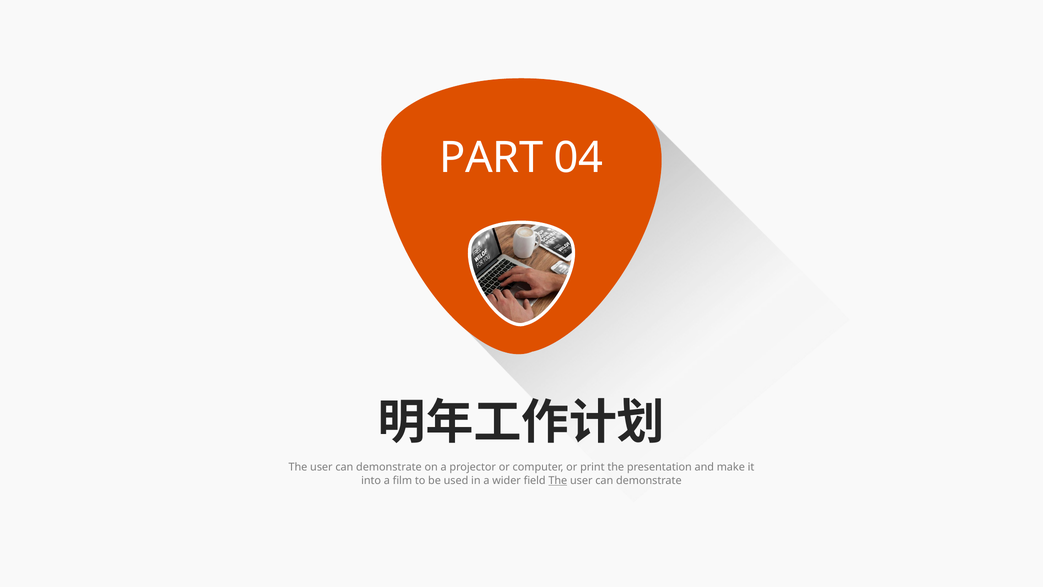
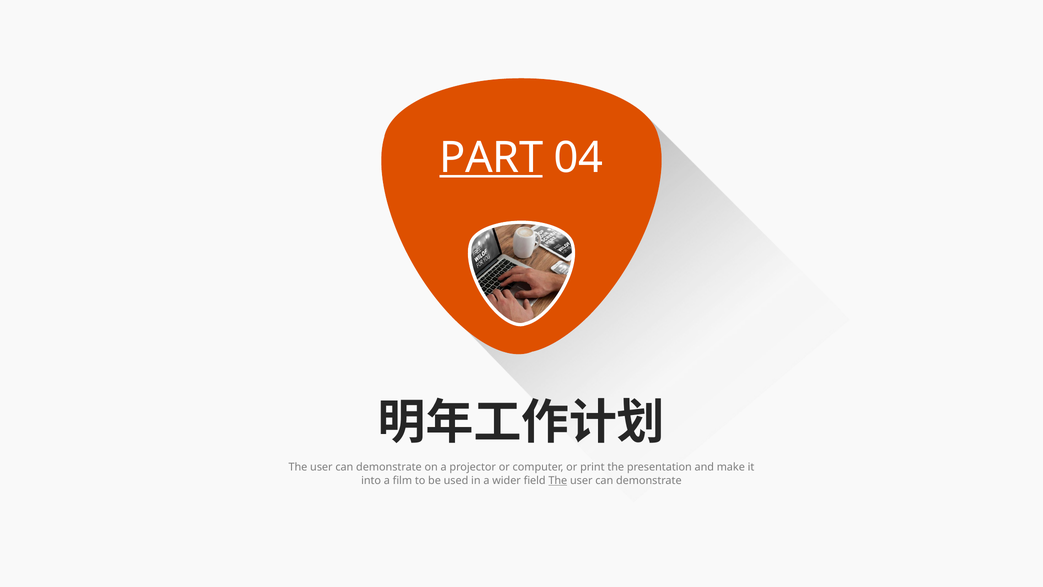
PART underline: none -> present (491, 158)
